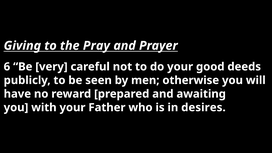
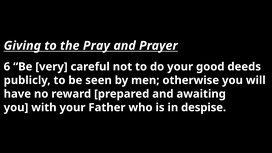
desires: desires -> despise (204, 108)
